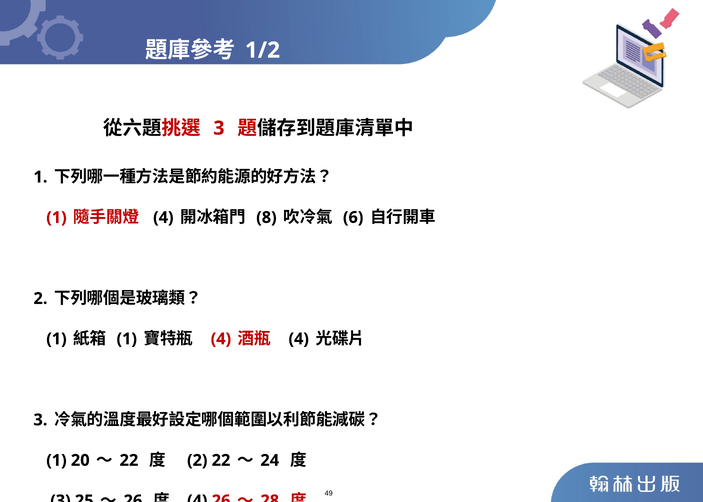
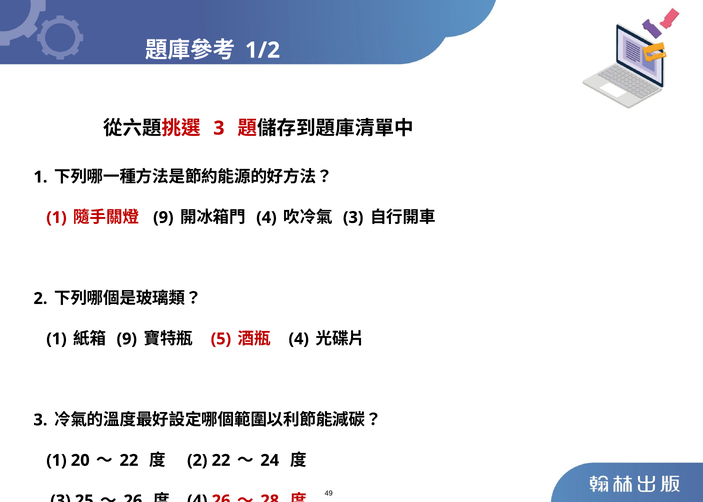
4: 4 -> 9 (163, 218)
8: 8 -> 4 (266, 218)
6: 6 -> 3 (353, 218)
1: 1 -> 9 (127, 339)
4: 4 -> 5 (221, 339)
